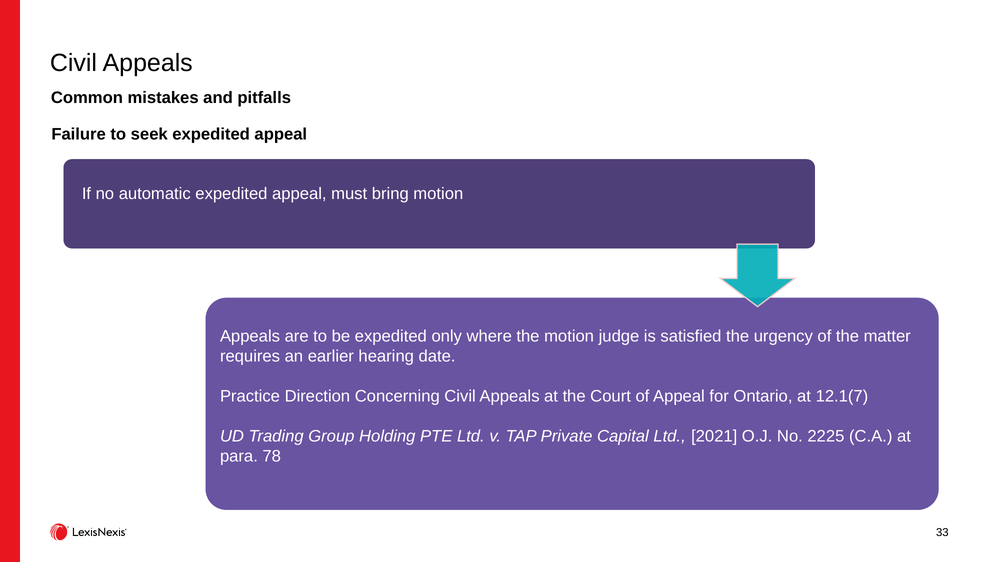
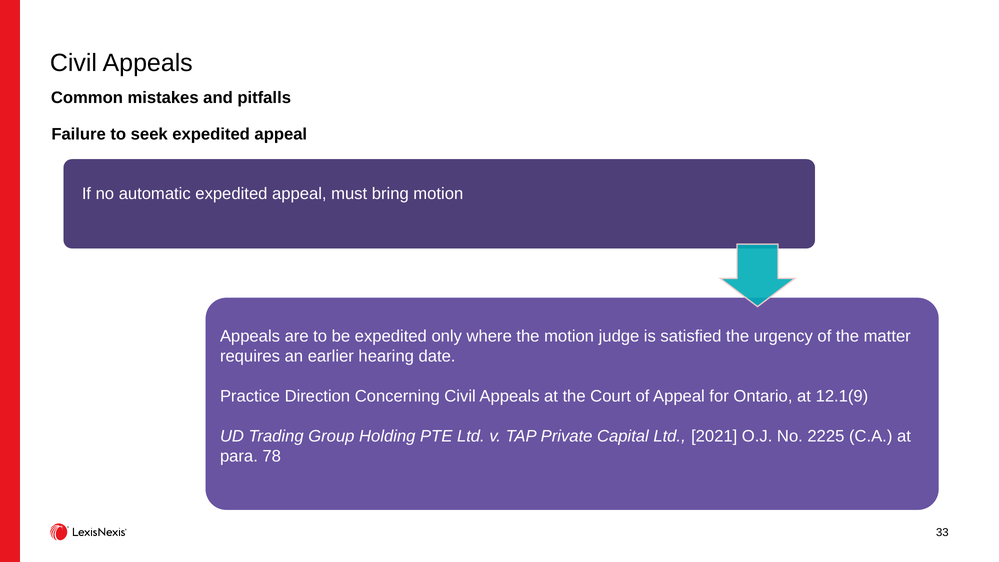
12.1(7: 12.1(7 -> 12.1(9 (842, 396)
